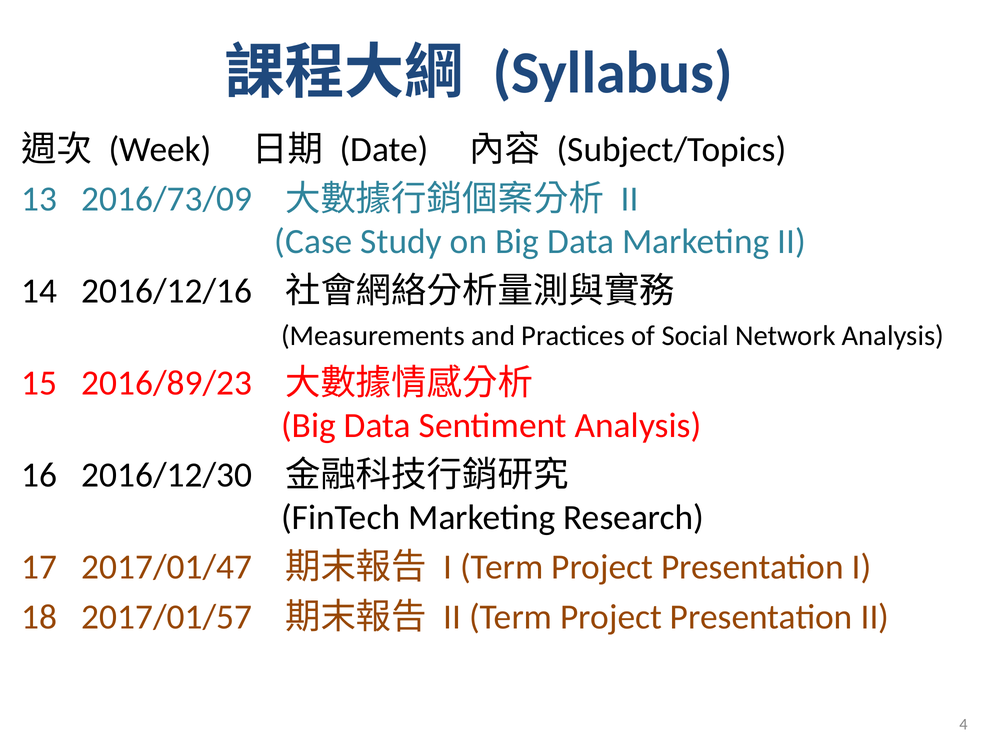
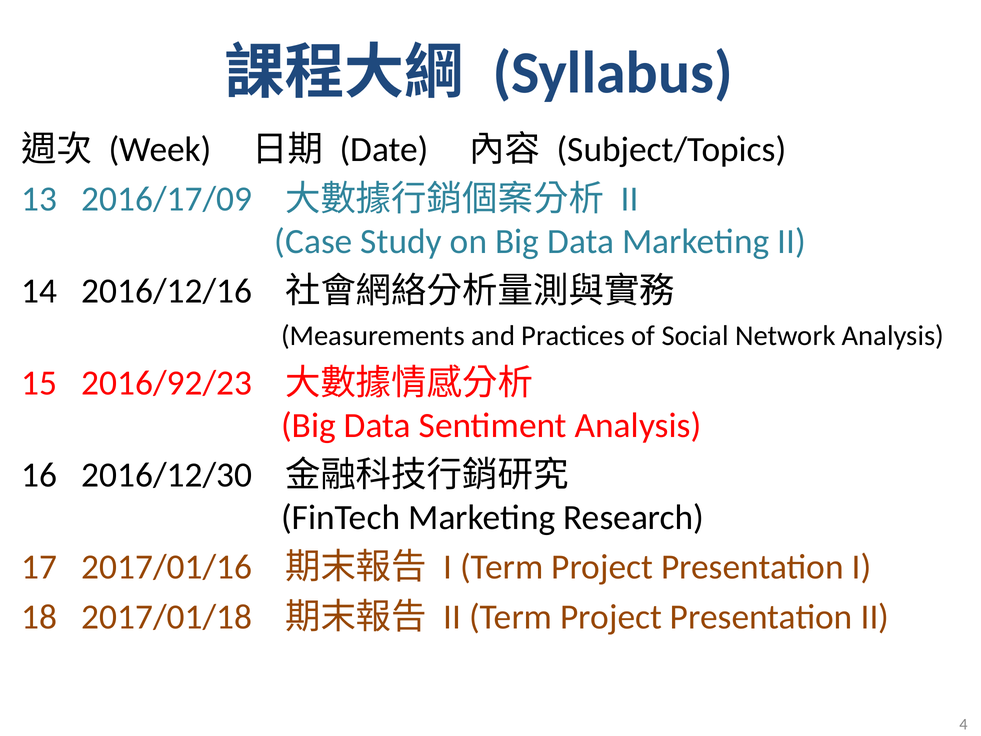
2016/73/09: 2016/73/09 -> 2016/17/09 (167, 199)
2016/89/23: 2016/89/23 -> 2016/92/23 (167, 383)
2017/01/47: 2017/01/47 -> 2017/01/16 (167, 567)
2017/01/57: 2017/01/57 -> 2017/01/18 (167, 617)
